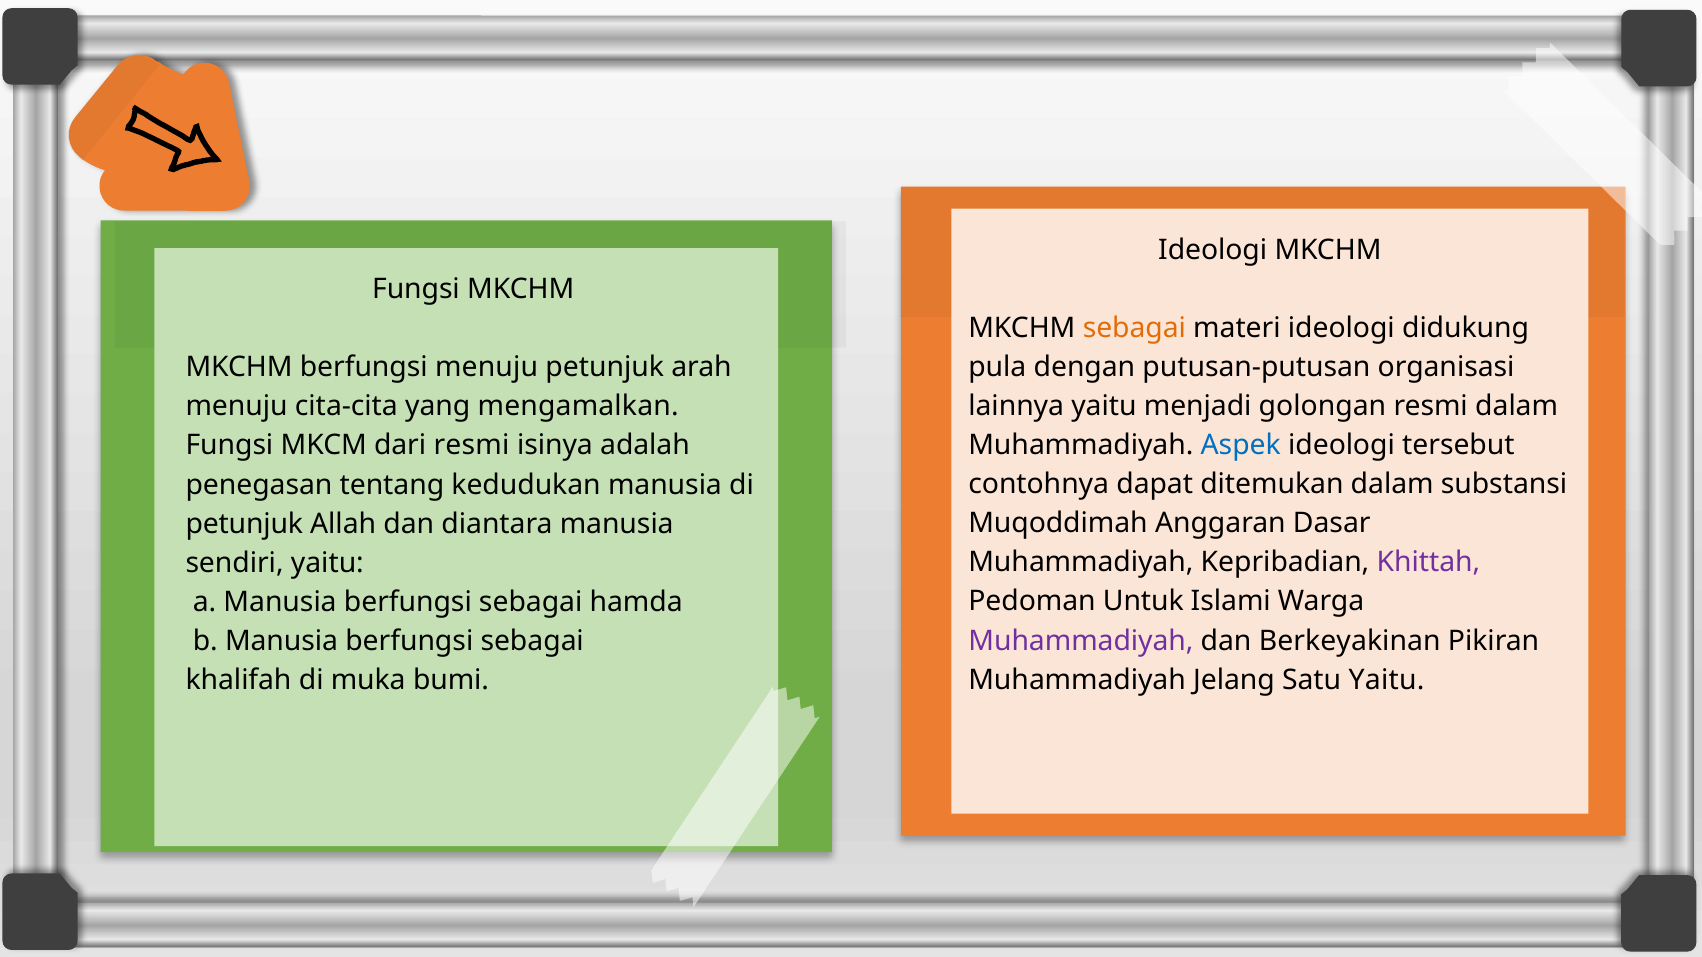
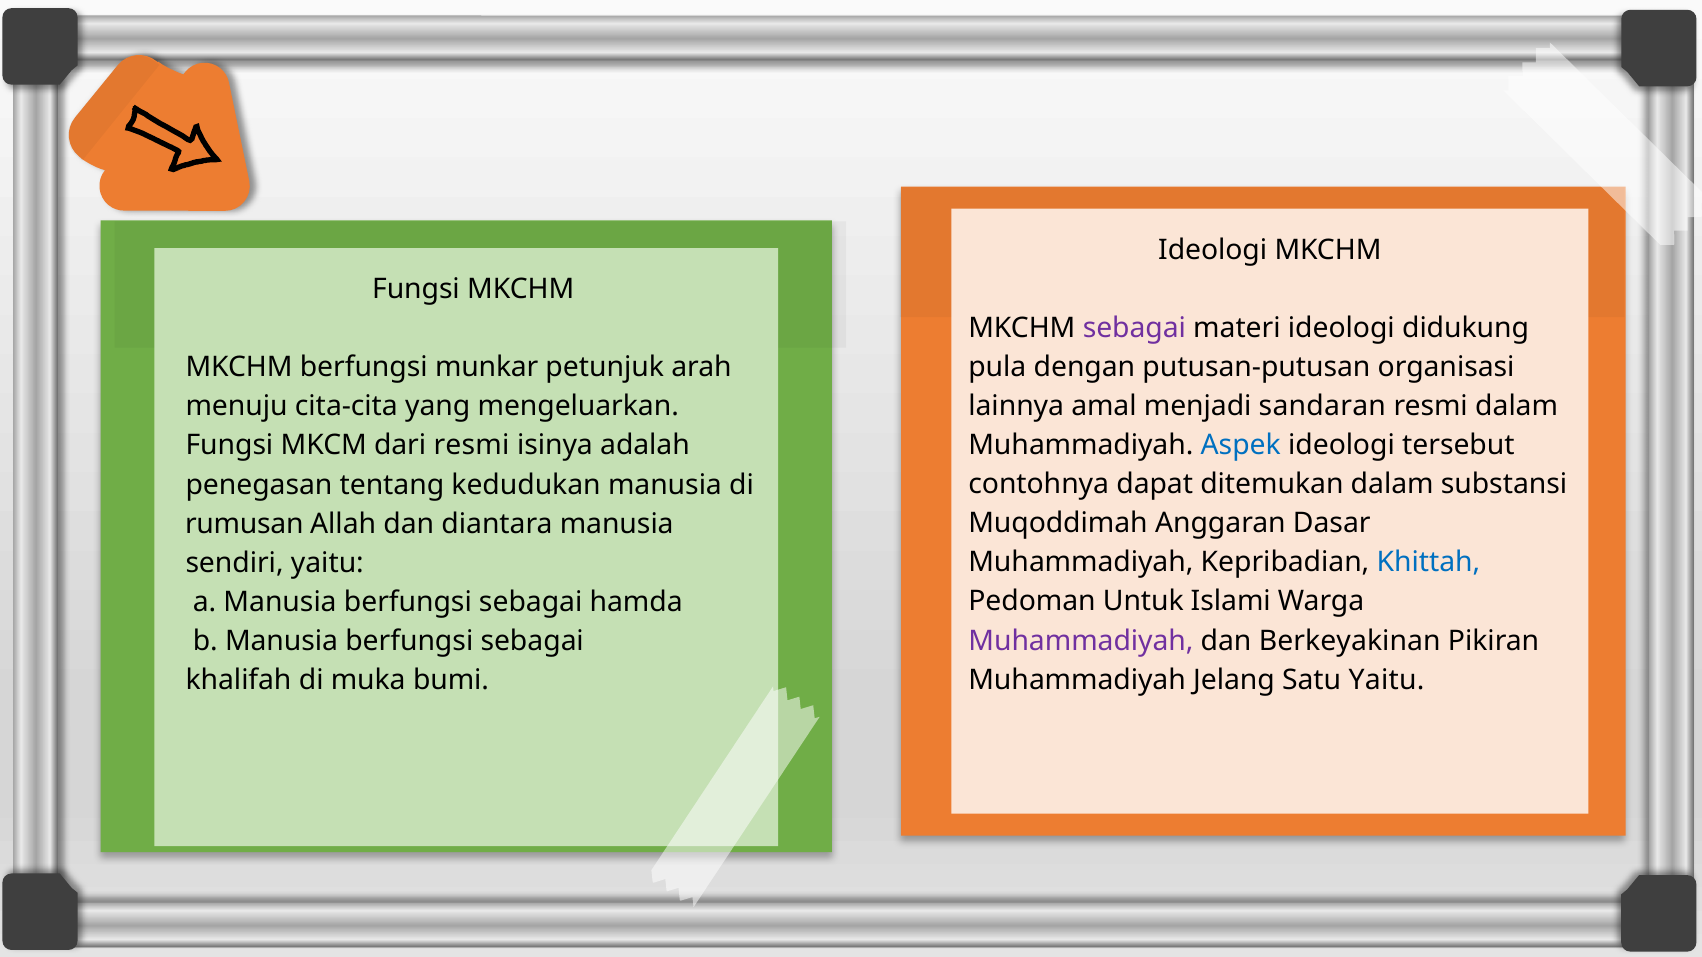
sebagai colour: orange -> purple (1134, 328)
berfungsi menuju: menuju -> munkar (487, 368)
lainnya yaitu: yaitu -> amal (1104, 406)
golongan: golongan -> sandaran (1322, 406)
mengamalkan: mengamalkan -> mengeluarkan (578, 407)
petunjuk: petunjuk -> rumusan (244, 524)
Khittah colour: purple -> blue (1428, 563)
